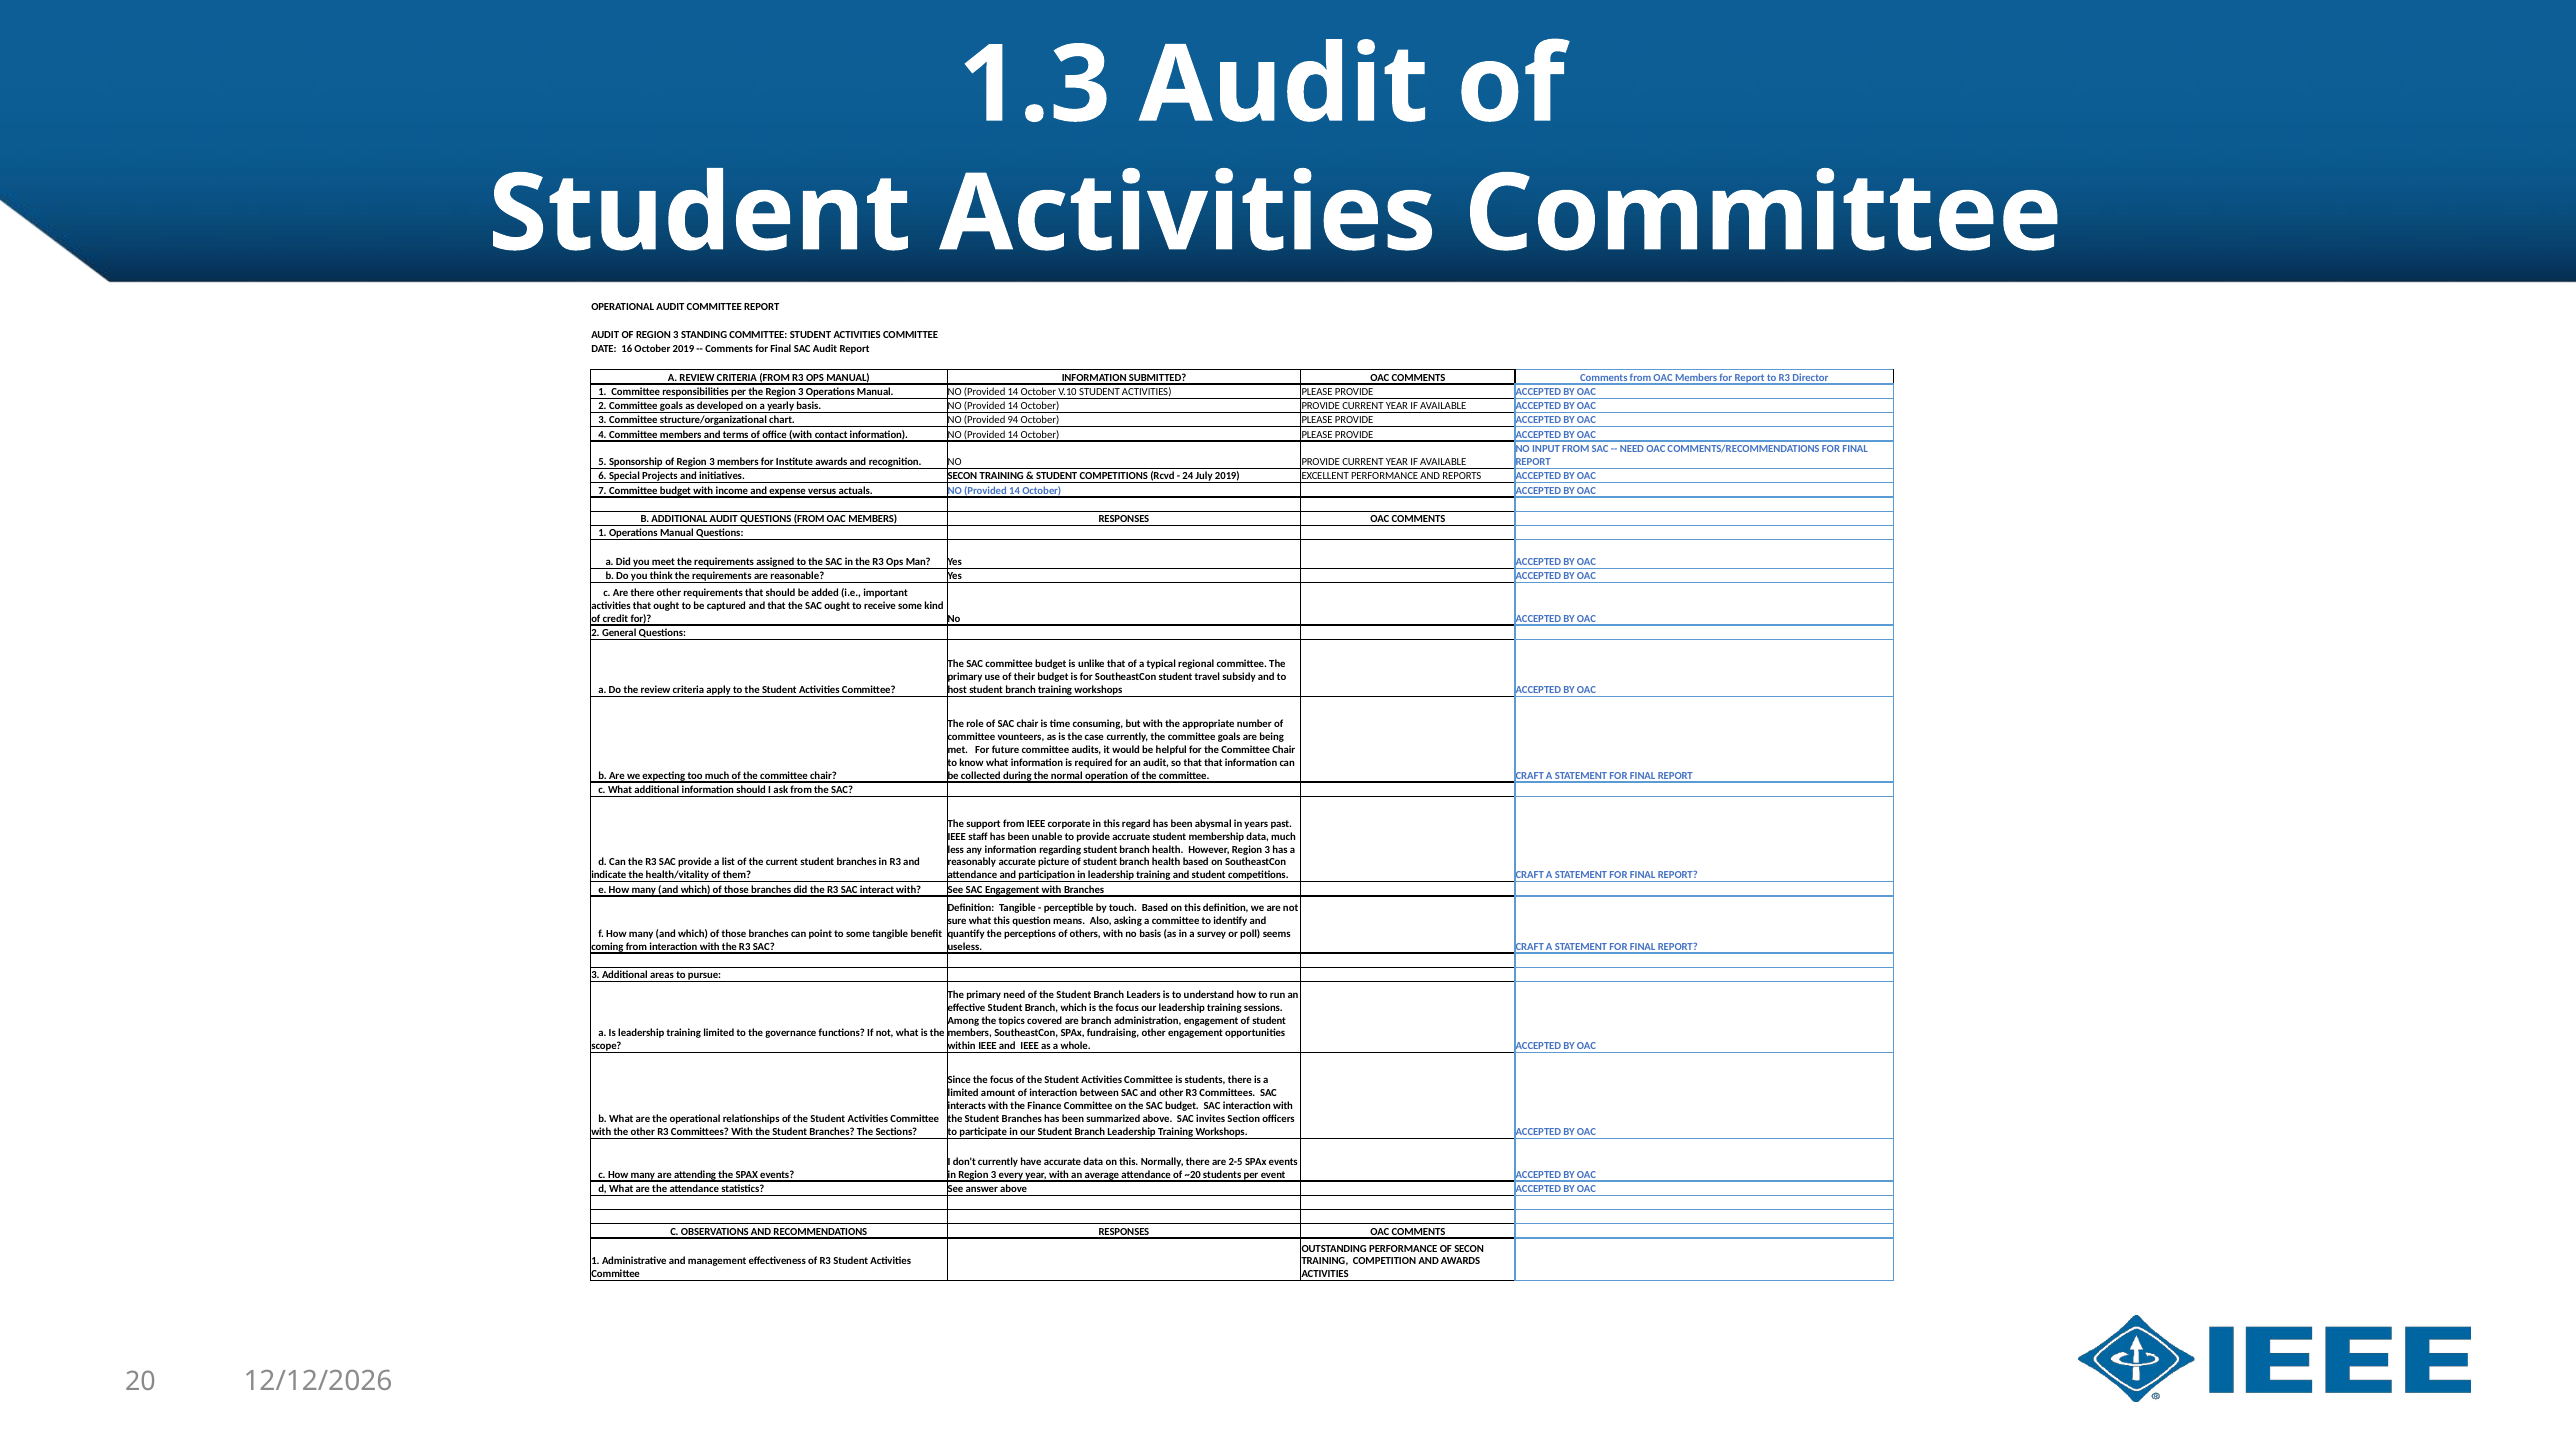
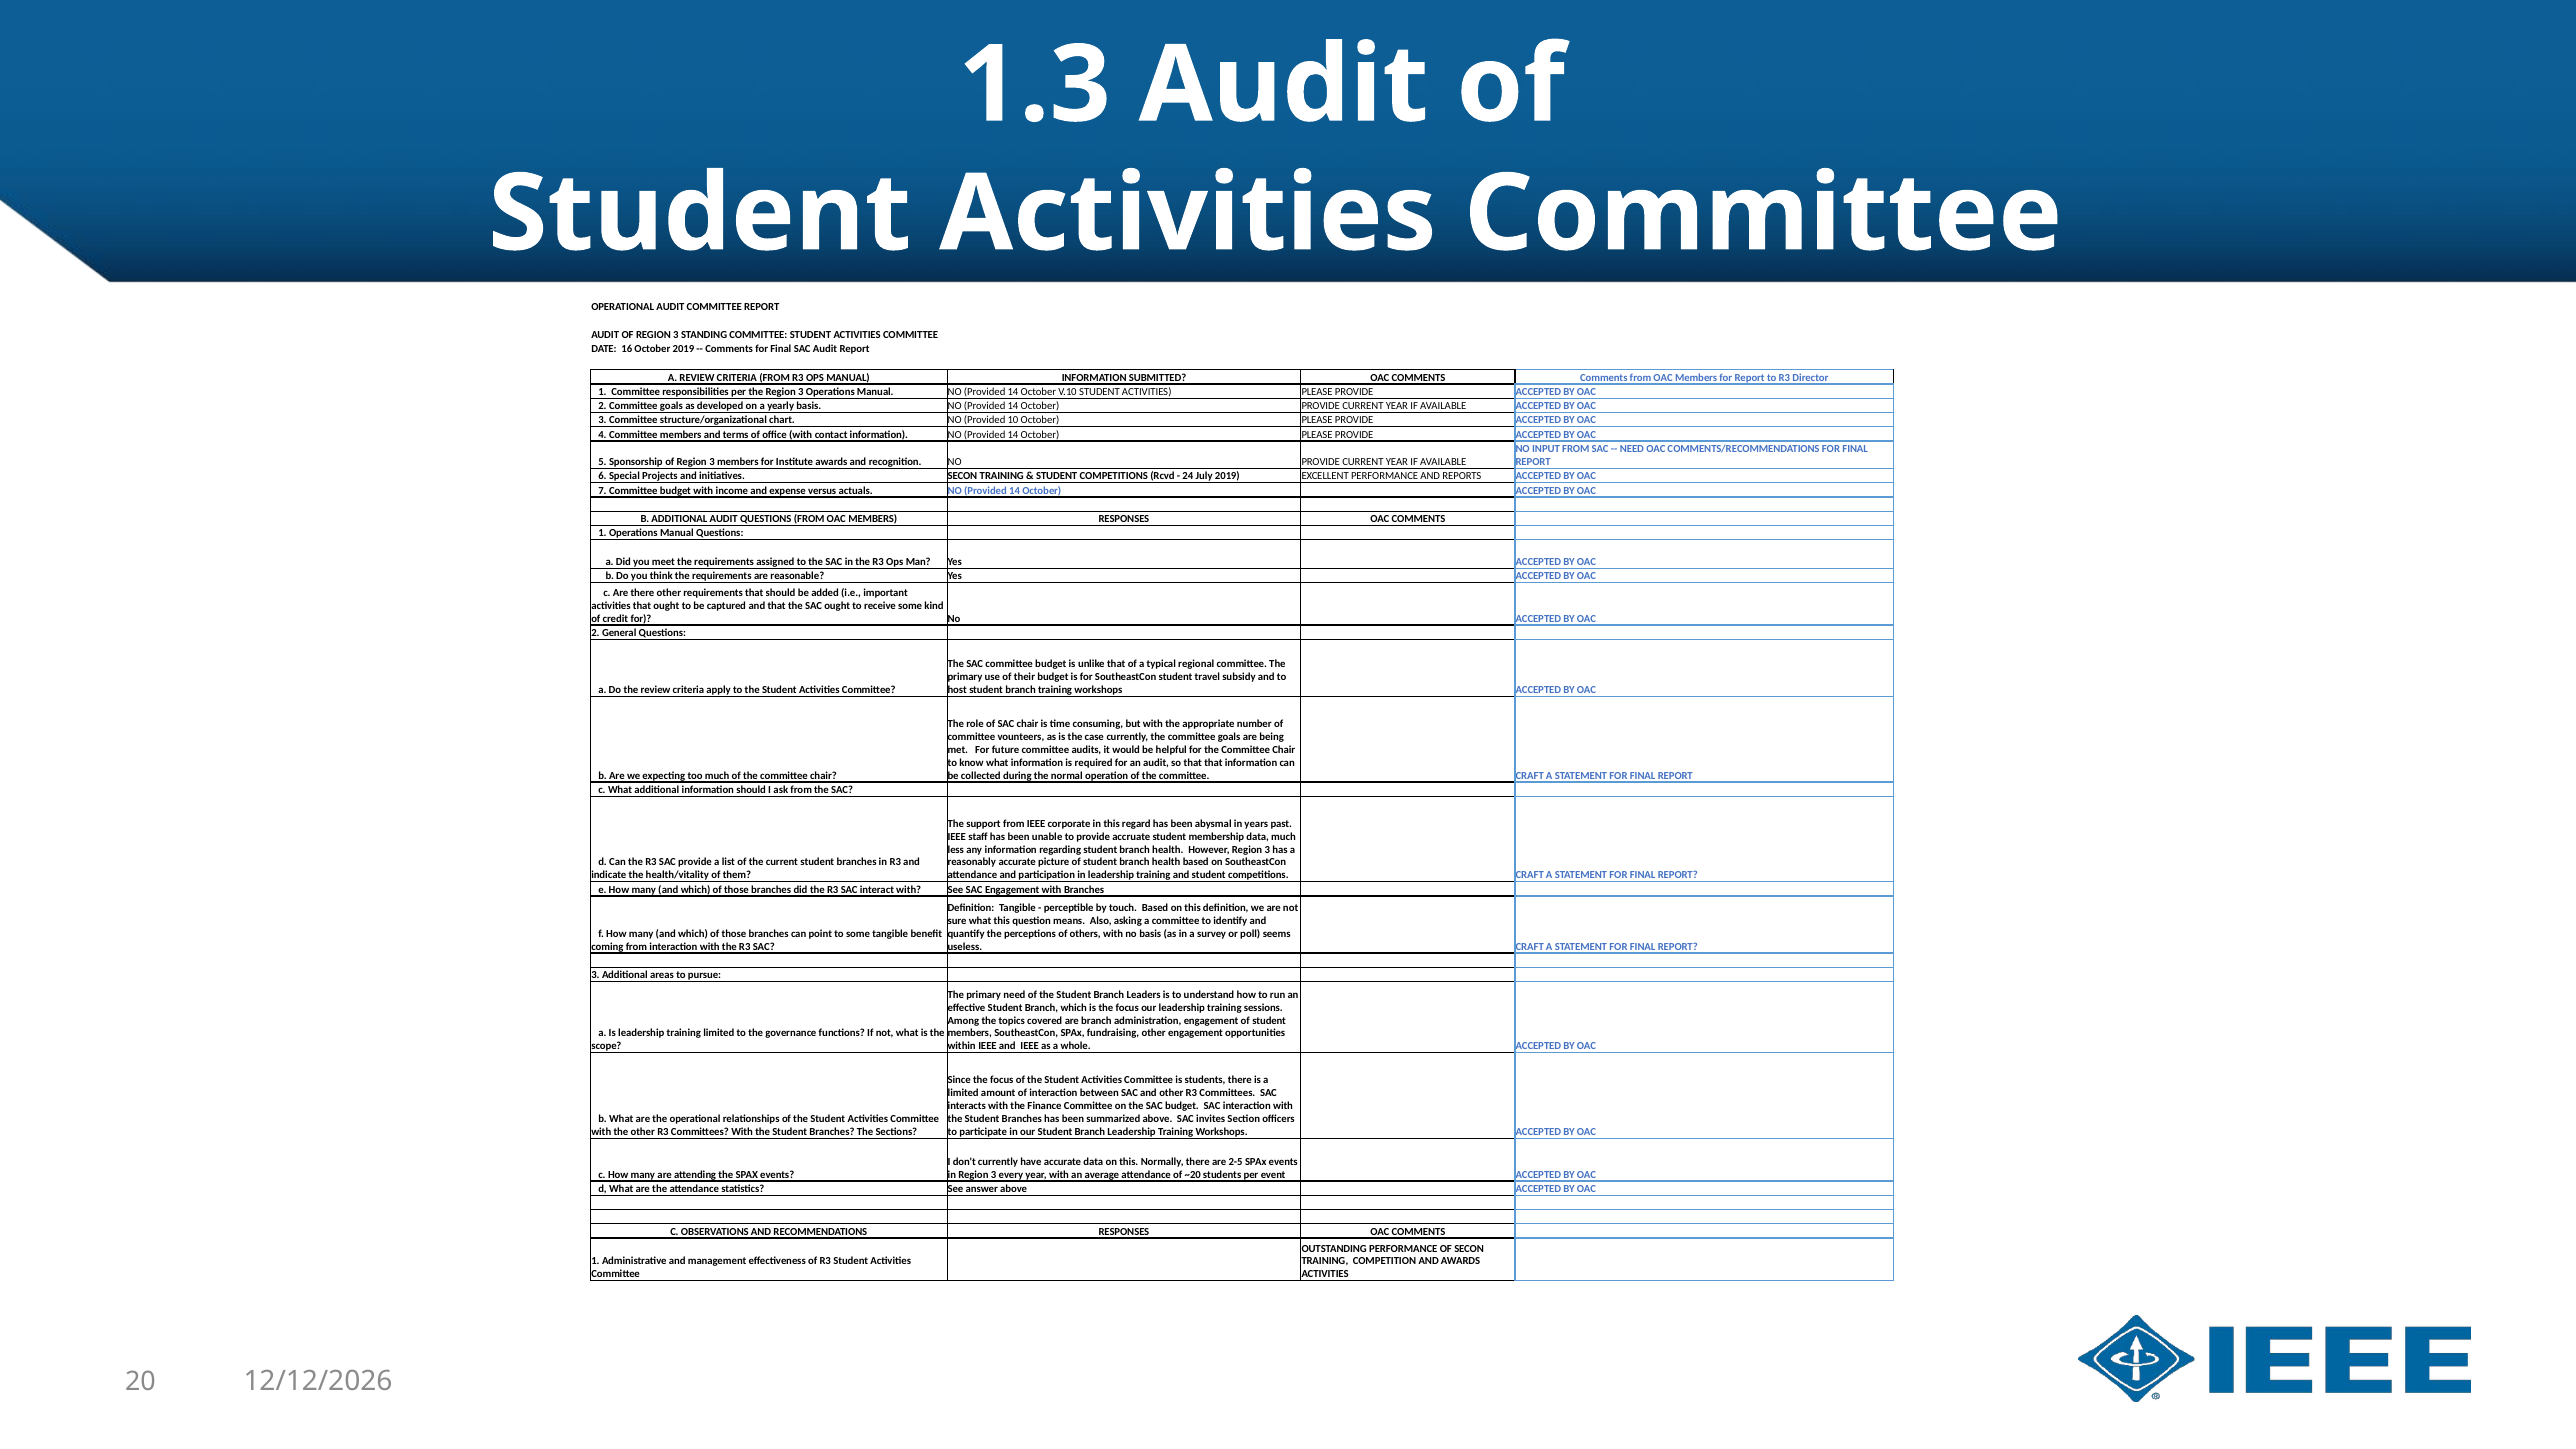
94: 94 -> 10 (1013, 420)
